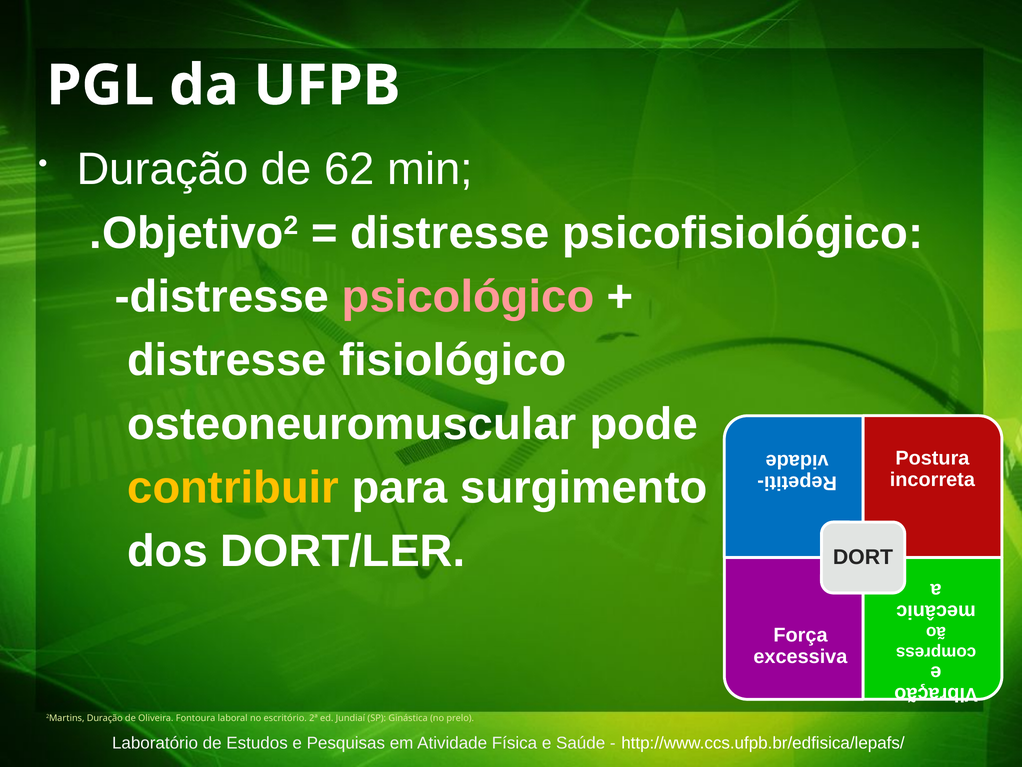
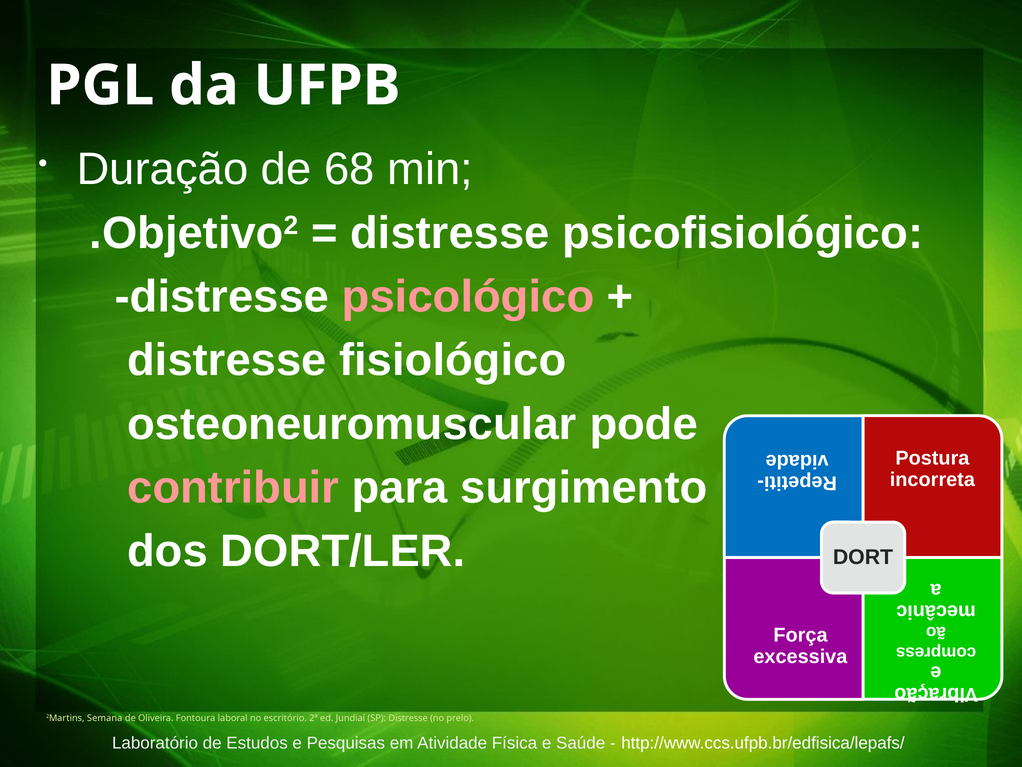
62: 62 -> 68 (349, 169)
contribuir colour: yellow -> pink (233, 487)
2Martins Duração: Duração -> Semana (105, 718)
SP Ginástica: Ginástica -> Distresse (408, 718)
